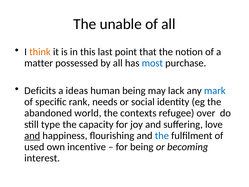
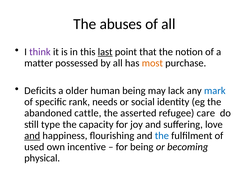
unable: unable -> abuses (121, 24)
think colour: orange -> purple (40, 52)
last underline: none -> present (105, 52)
most colour: blue -> orange (152, 63)
ideas: ideas -> older (77, 91)
world: world -> cattle (88, 113)
contexts: contexts -> asserted (138, 113)
over: over -> care (206, 113)
interest: interest -> physical (42, 158)
